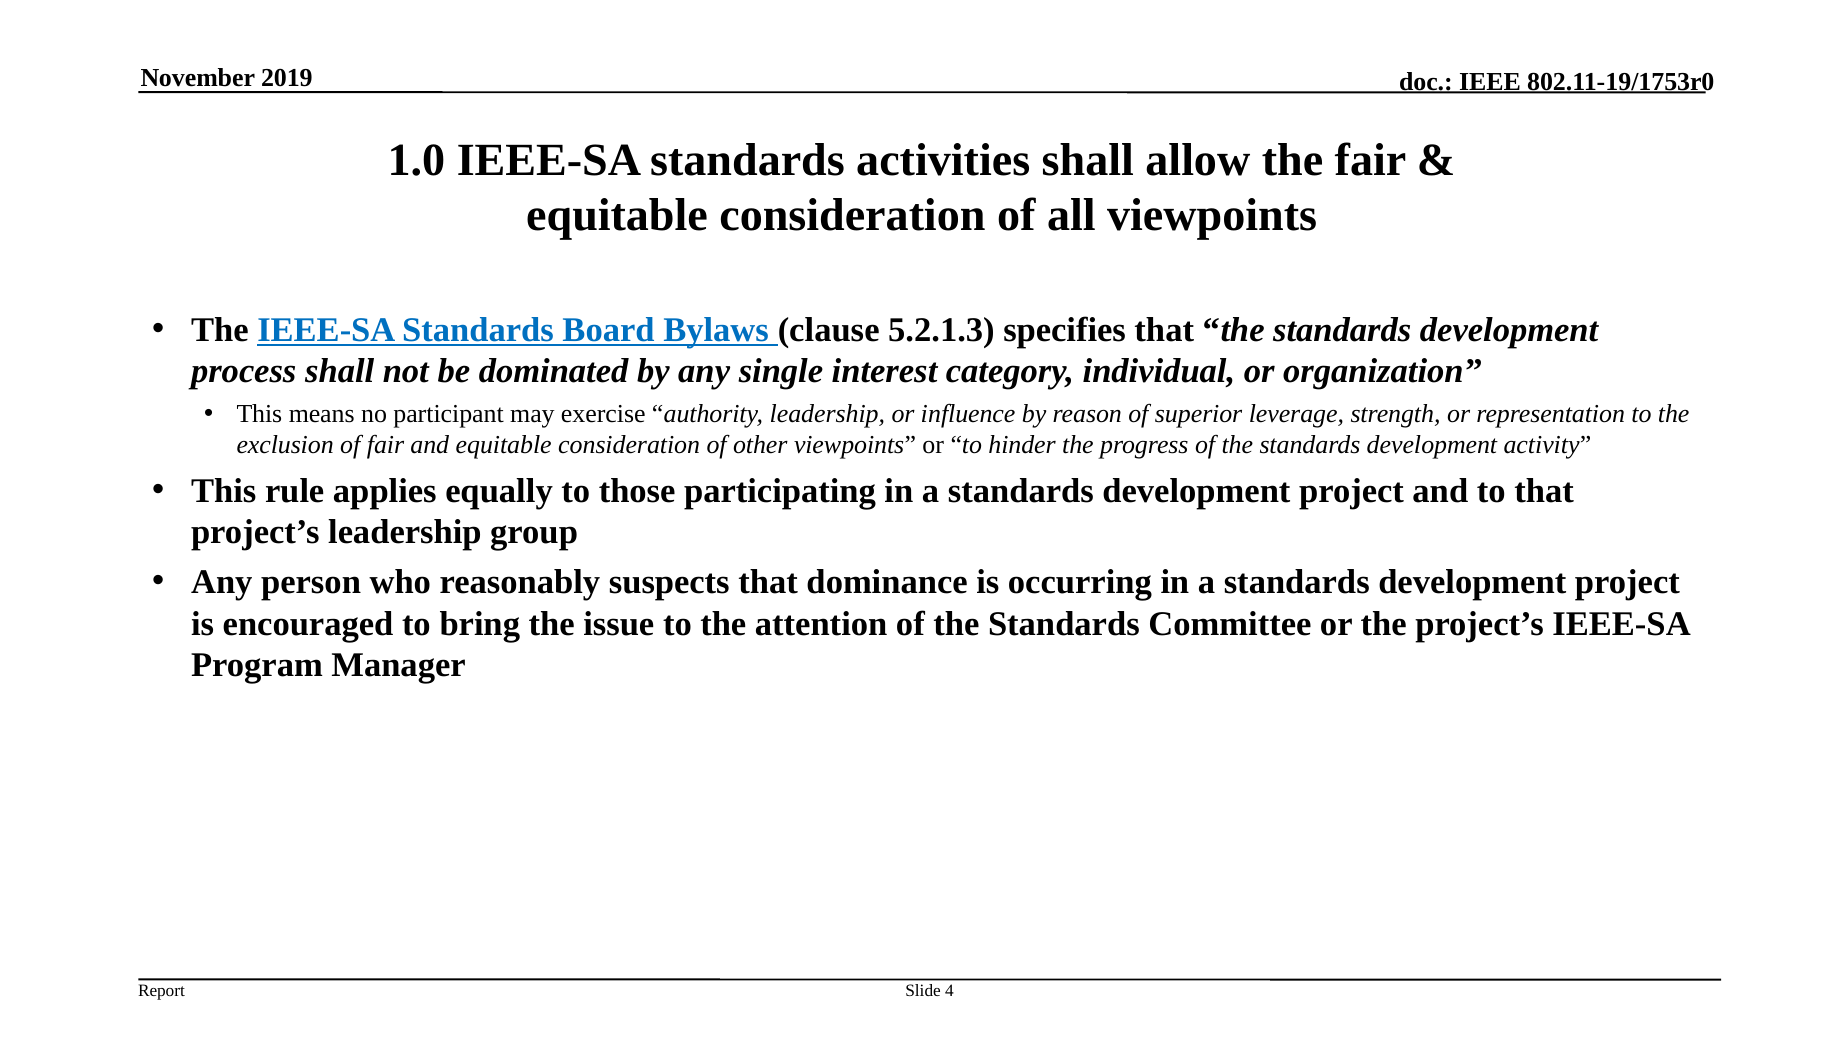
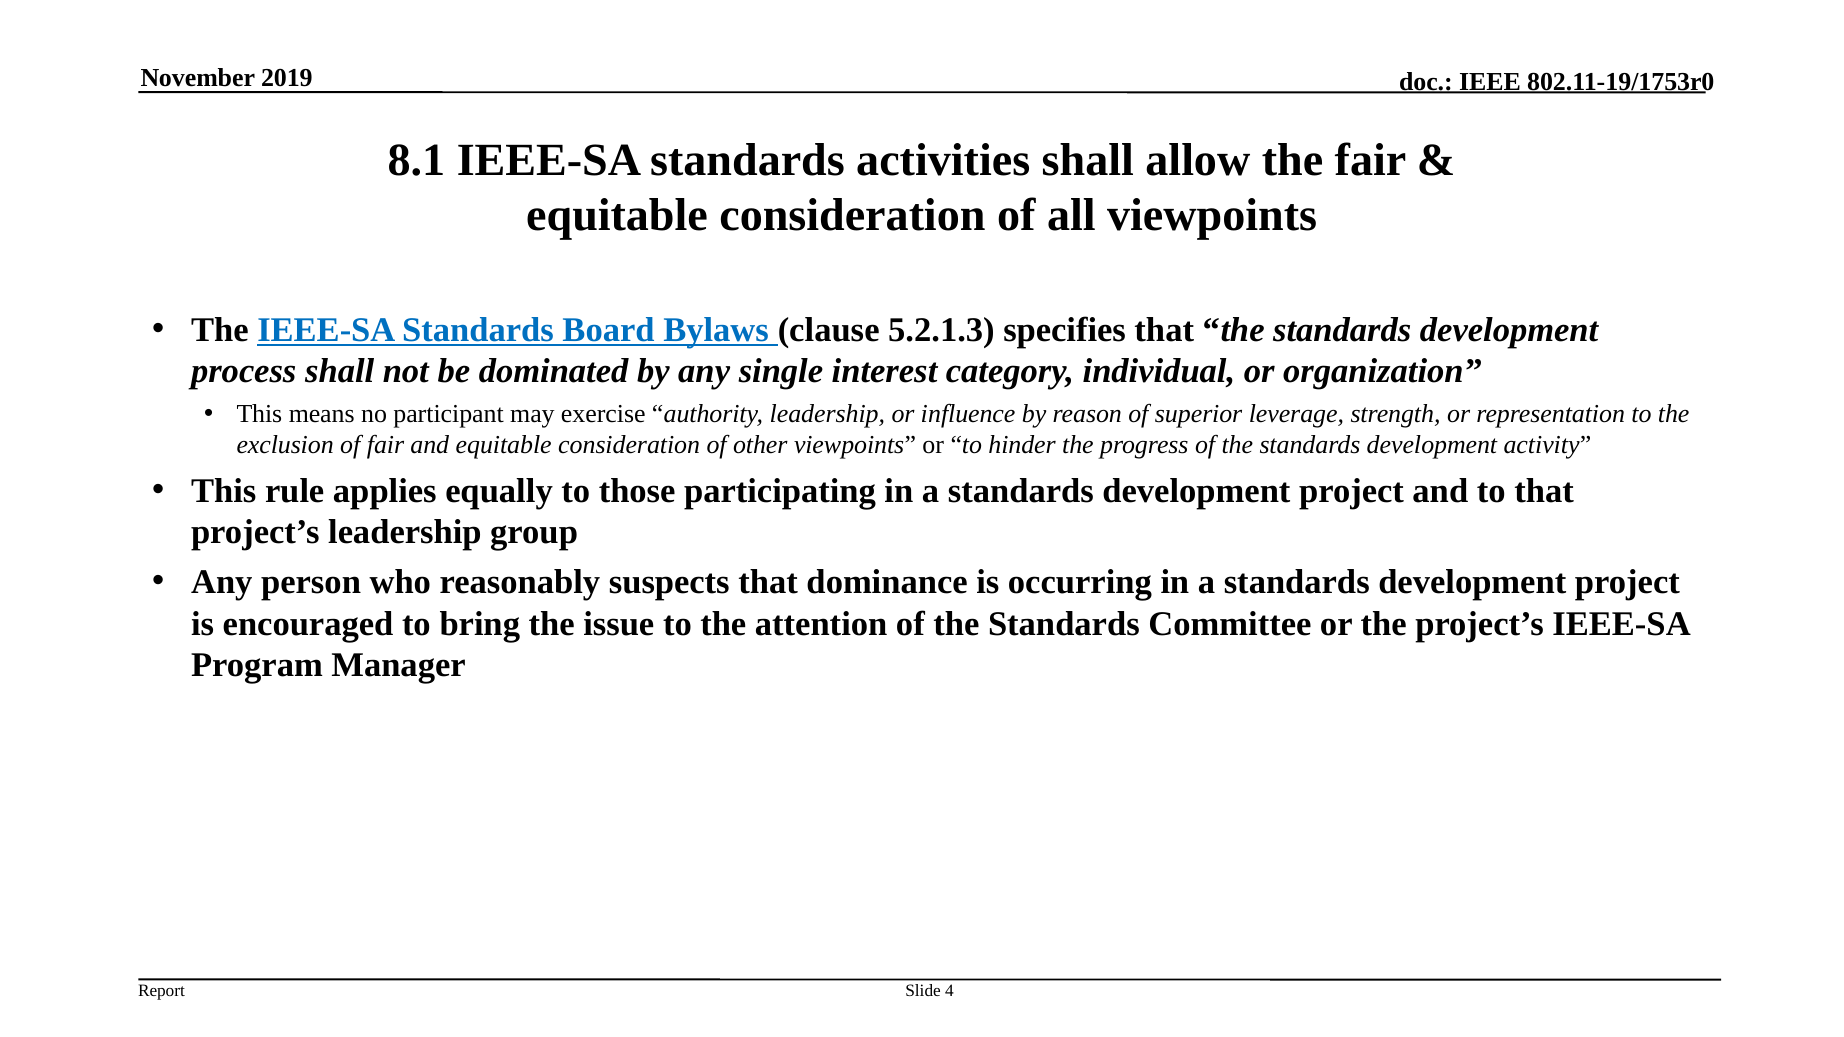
1.0: 1.0 -> 8.1 (416, 160)
